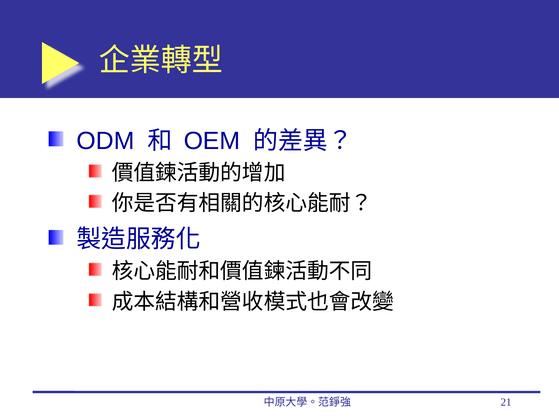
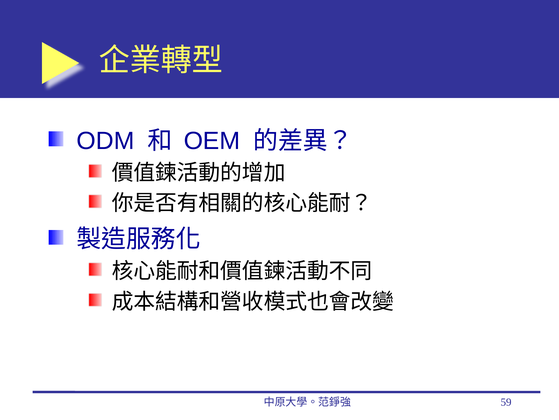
21: 21 -> 59 (506, 401)
